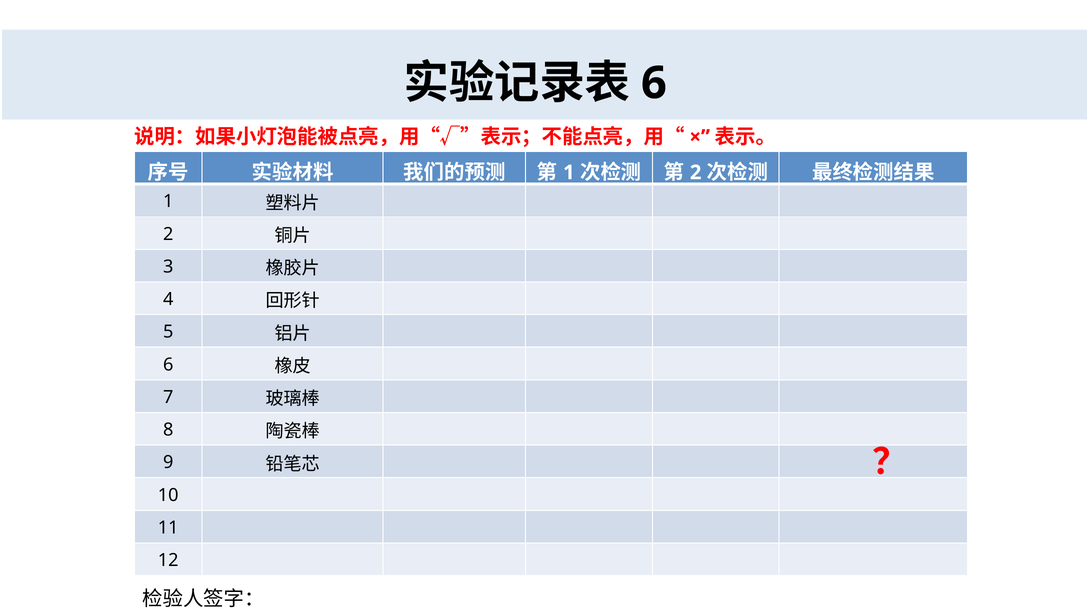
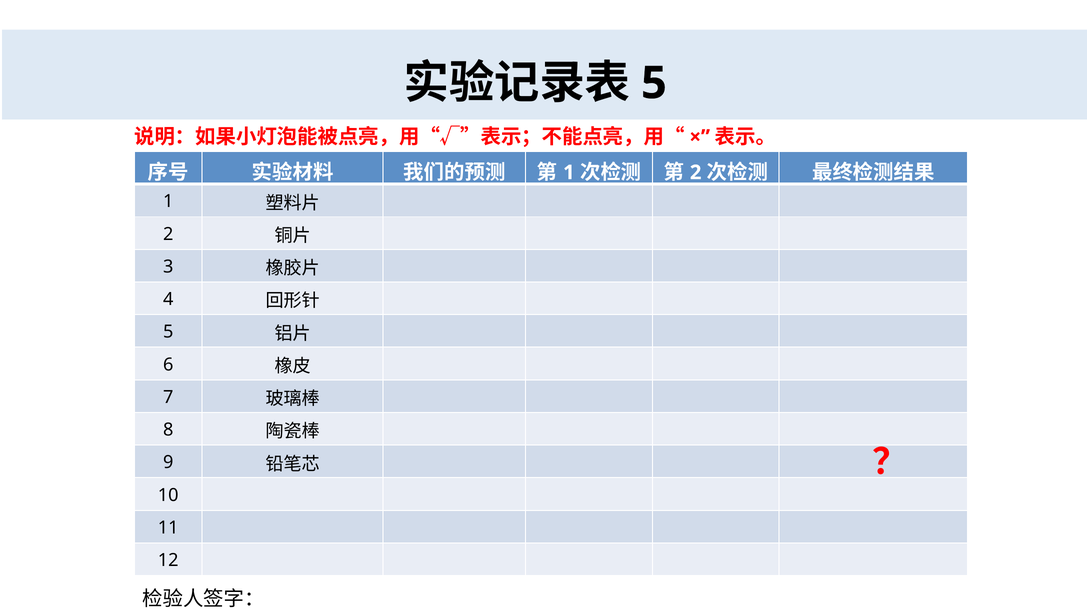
6: 6 -> 5 (654, 83)
